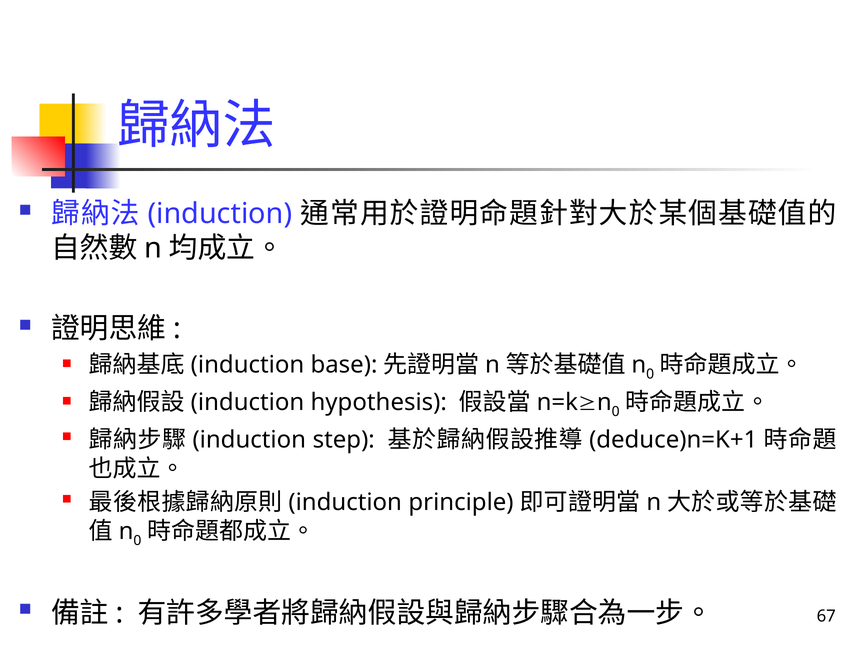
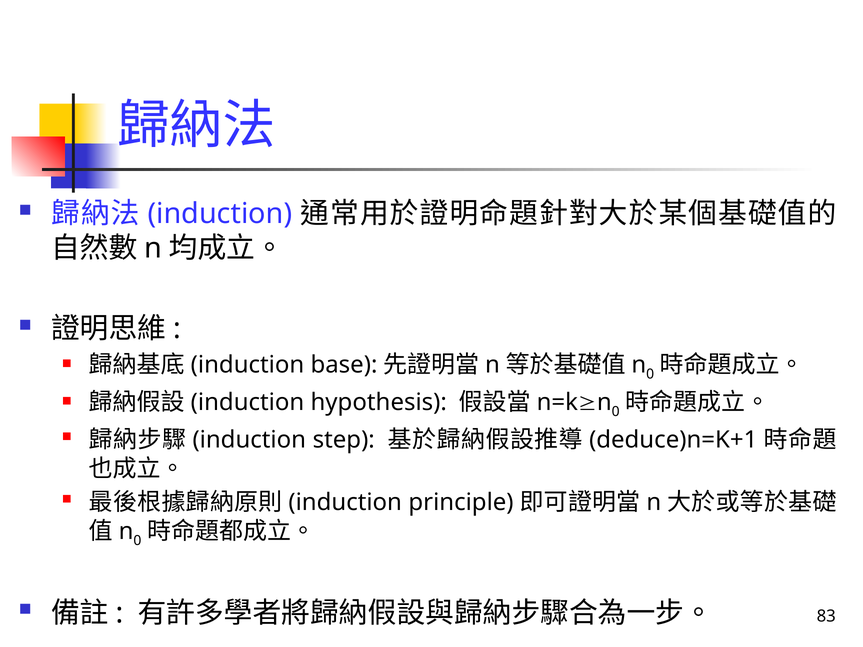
67: 67 -> 83 (826, 616)
